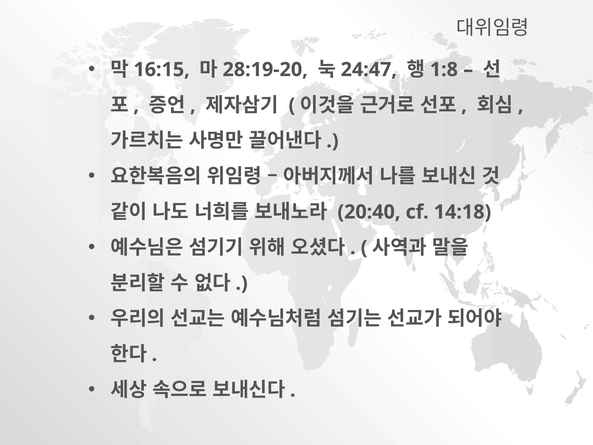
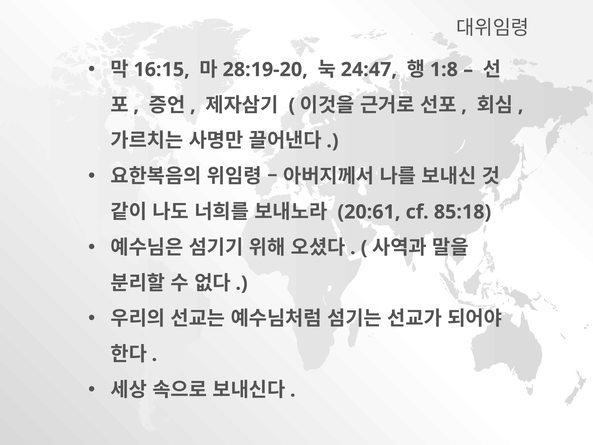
20:40: 20:40 -> 20:61 (369, 212)
14:18: 14:18 -> 85:18 (462, 212)
